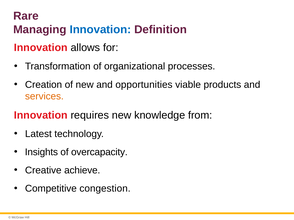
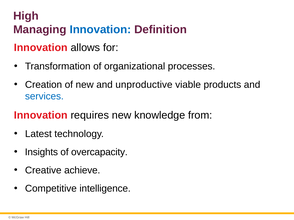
Rare: Rare -> High (26, 16)
opportunities: opportunities -> unproductive (144, 85)
services colour: orange -> blue (44, 97)
congestion: congestion -> intelligence (105, 189)
